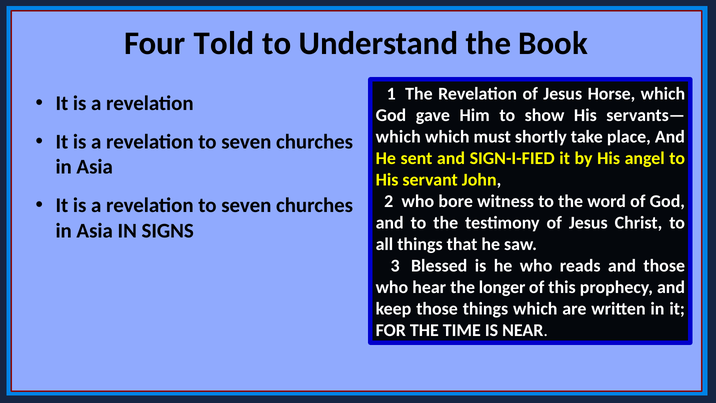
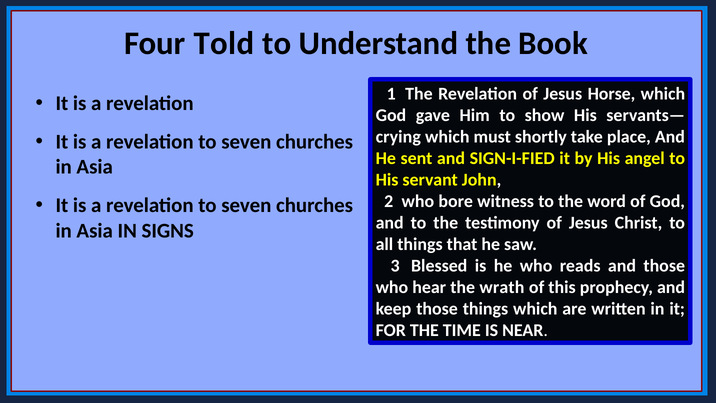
which: which -> crying (398, 137)
longer: longer -> wrath (502, 287)
